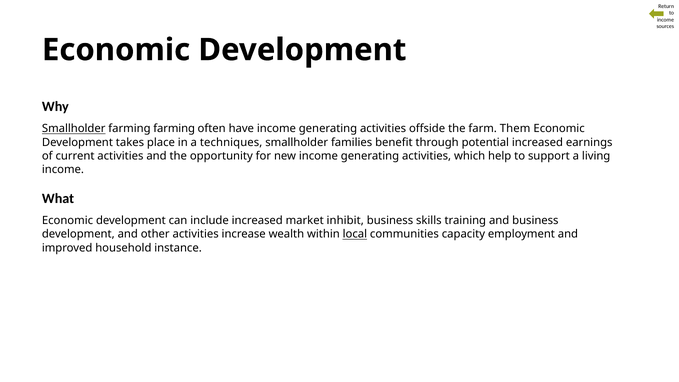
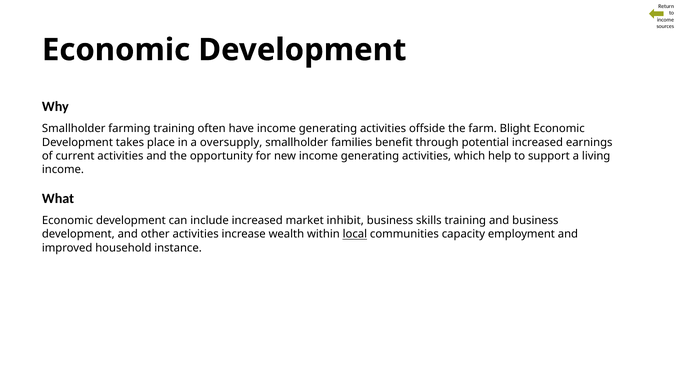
Smallholder underline: present -> none (74, 129)
farming farming: farming -> training (174, 129)
Them: Them -> Blight (515, 129)
techniques: techniques -> oversupply (231, 142)
